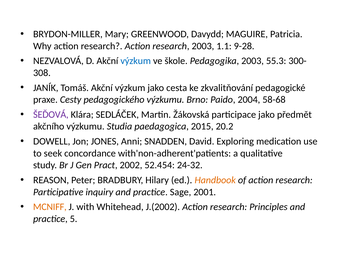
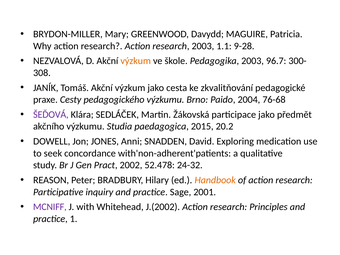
výzkum colour: blue -> orange (136, 61)
55.3: 55.3 -> 96.7 (276, 61)
58-68: 58-68 -> 76-68 (274, 100)
52.454: 52.454 -> 52.478 (160, 165)
MCNIFF colour: orange -> purple (50, 207)
5: 5 -> 1 (74, 219)
